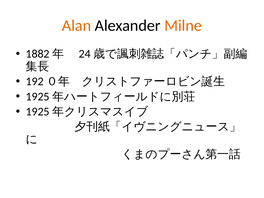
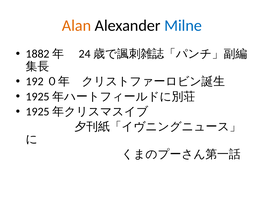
Milne colour: orange -> blue (183, 26)
